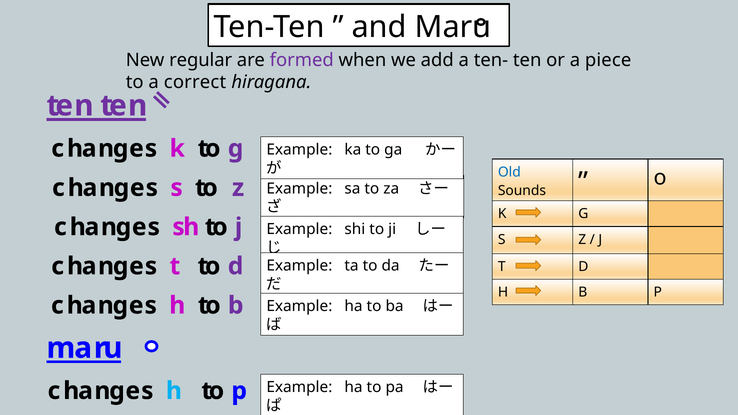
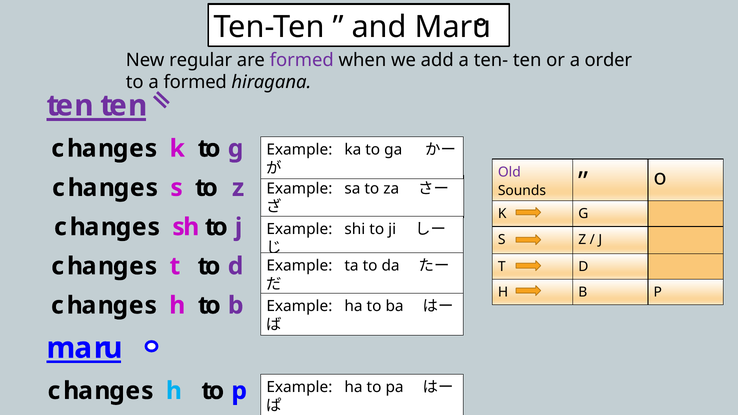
piece: piece -> order (608, 60)
correct: correct -> formed (195, 82)
Old colour: blue -> purple (509, 172)
